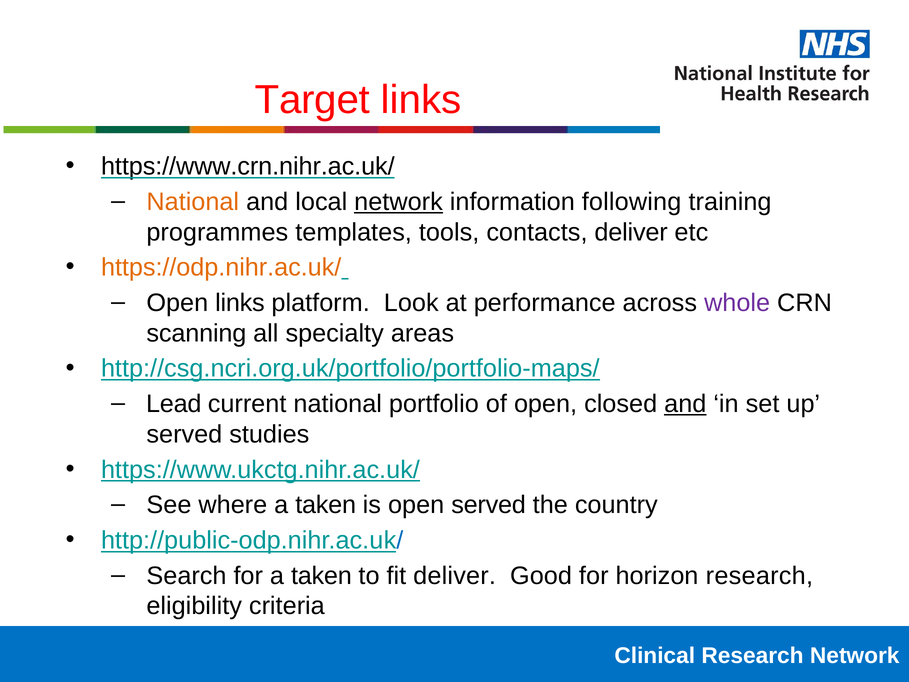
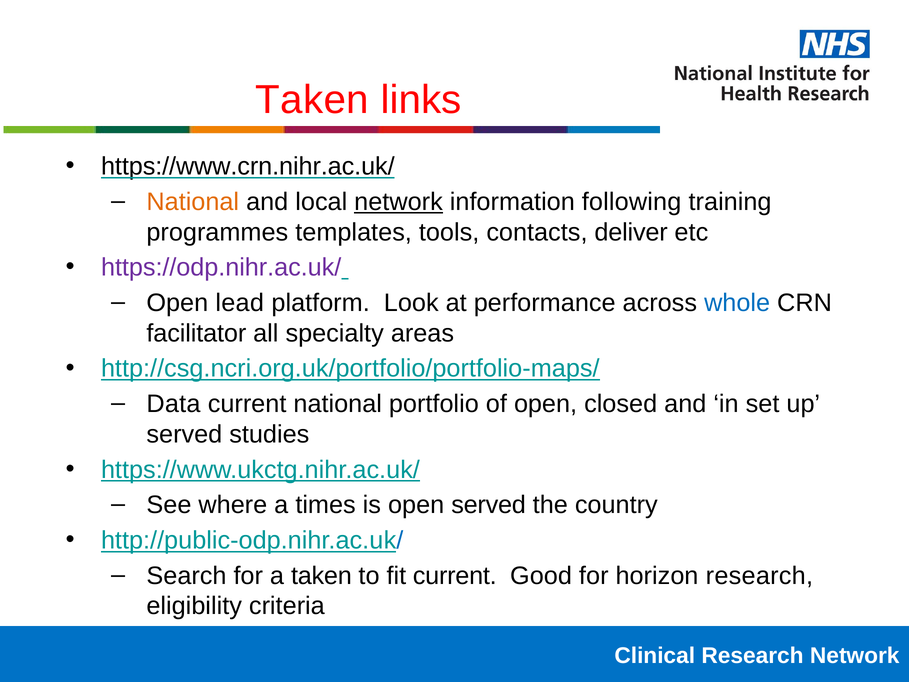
Target: Target -> Taken (312, 100)
https://odp.nihr.ac.uk/ colour: orange -> purple (221, 267)
Open links: links -> lead (240, 303)
whole colour: purple -> blue (737, 303)
scanning: scanning -> facilitator (196, 333)
Lead: Lead -> Data (174, 404)
and underline: present -> none (685, 404)
where a taken: taken -> times (326, 505)
fit deliver: deliver -> current (455, 576)
